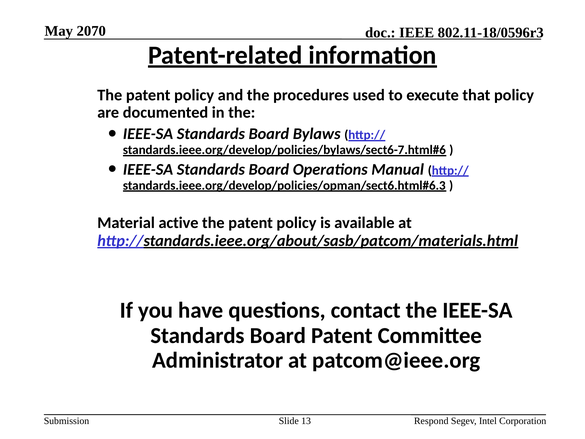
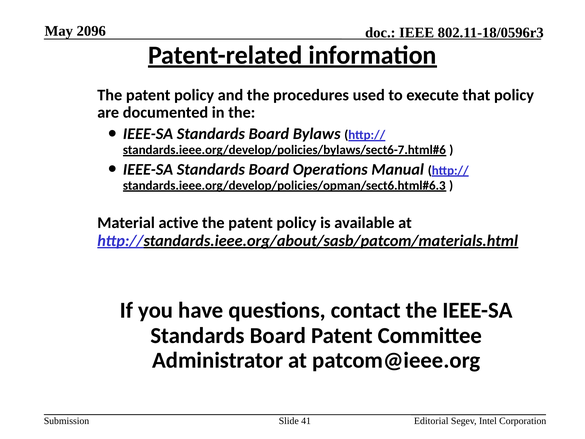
2070: 2070 -> 2096 (91, 31)
13: 13 -> 41 (306, 421)
Respond: Respond -> Editorial (431, 421)
